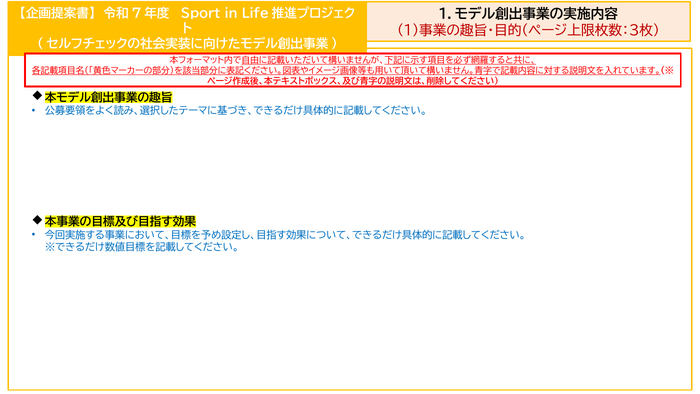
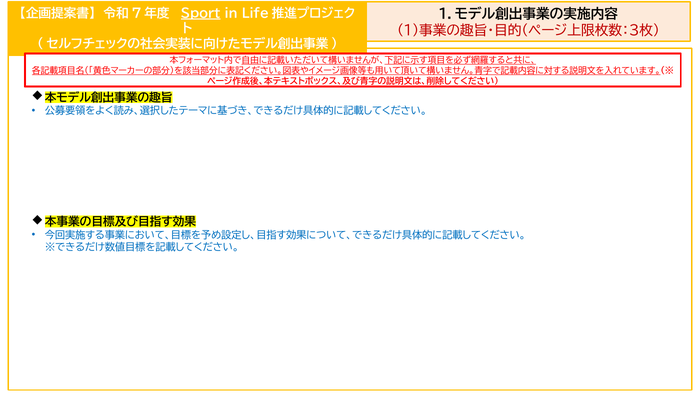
Sport underline: none -> present (201, 14)
